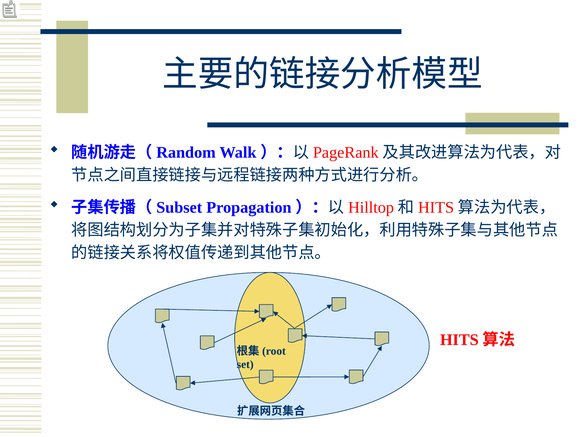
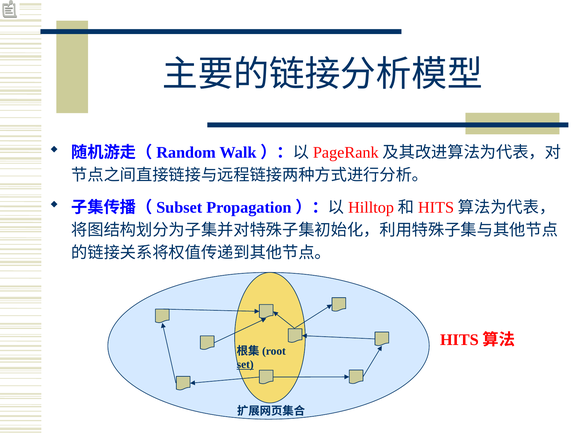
set underline: none -> present (245, 365)
